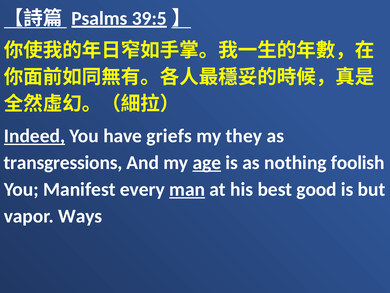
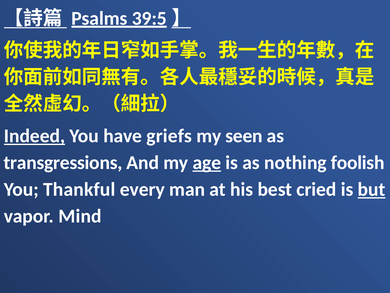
they: they -> seen (244, 136)
Manifest: Manifest -> Thankful (79, 189)
man underline: present -> none (187, 189)
good: good -> cried (316, 189)
but underline: none -> present (372, 189)
Ways: Ways -> Mind (80, 216)
